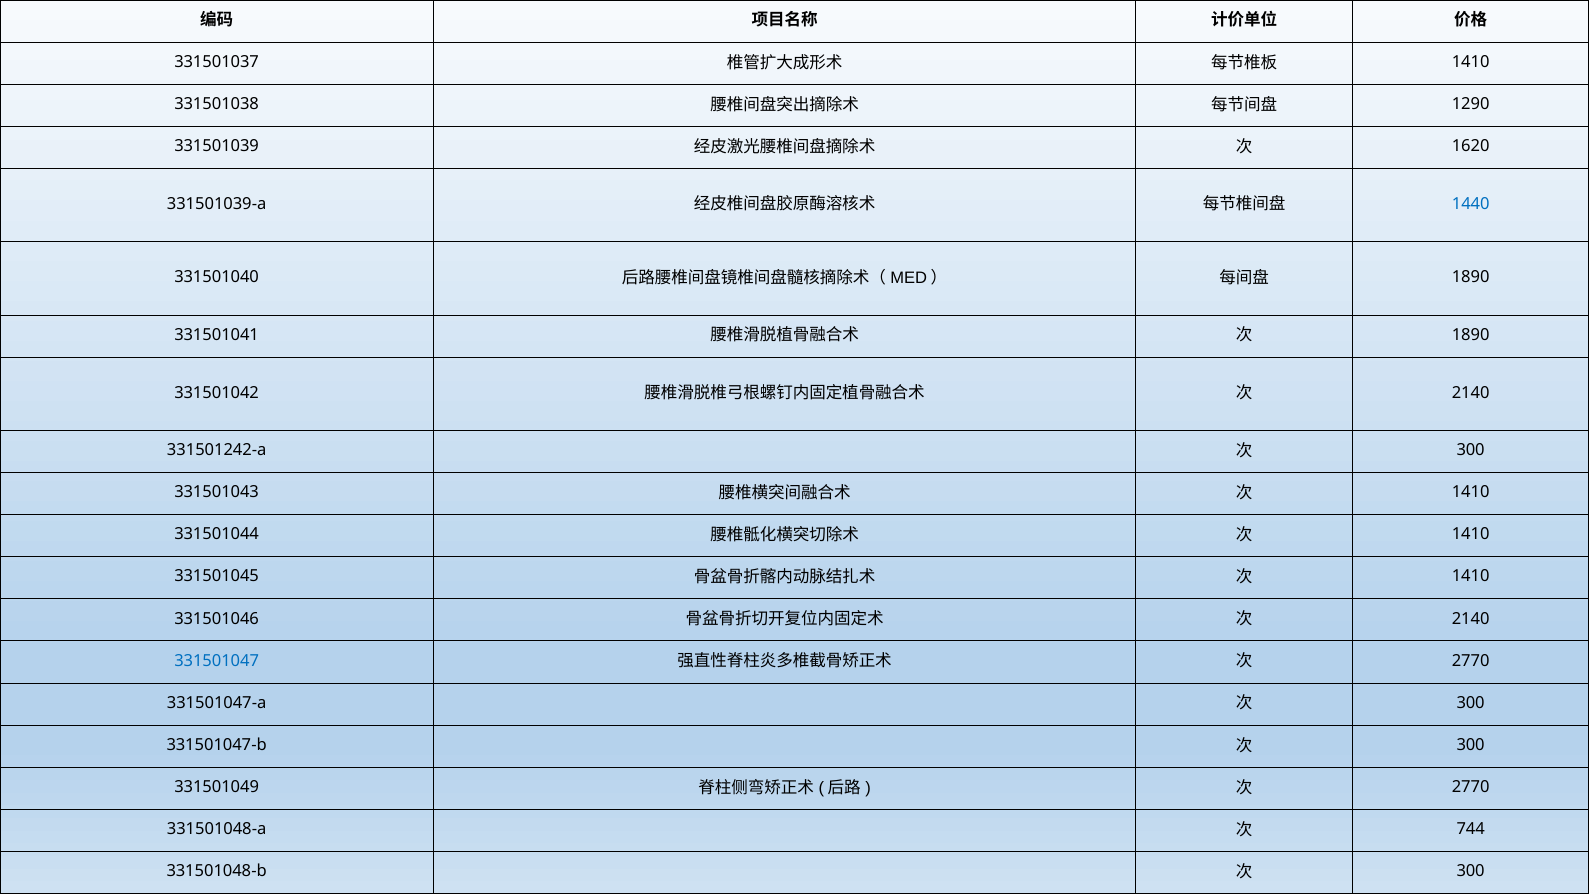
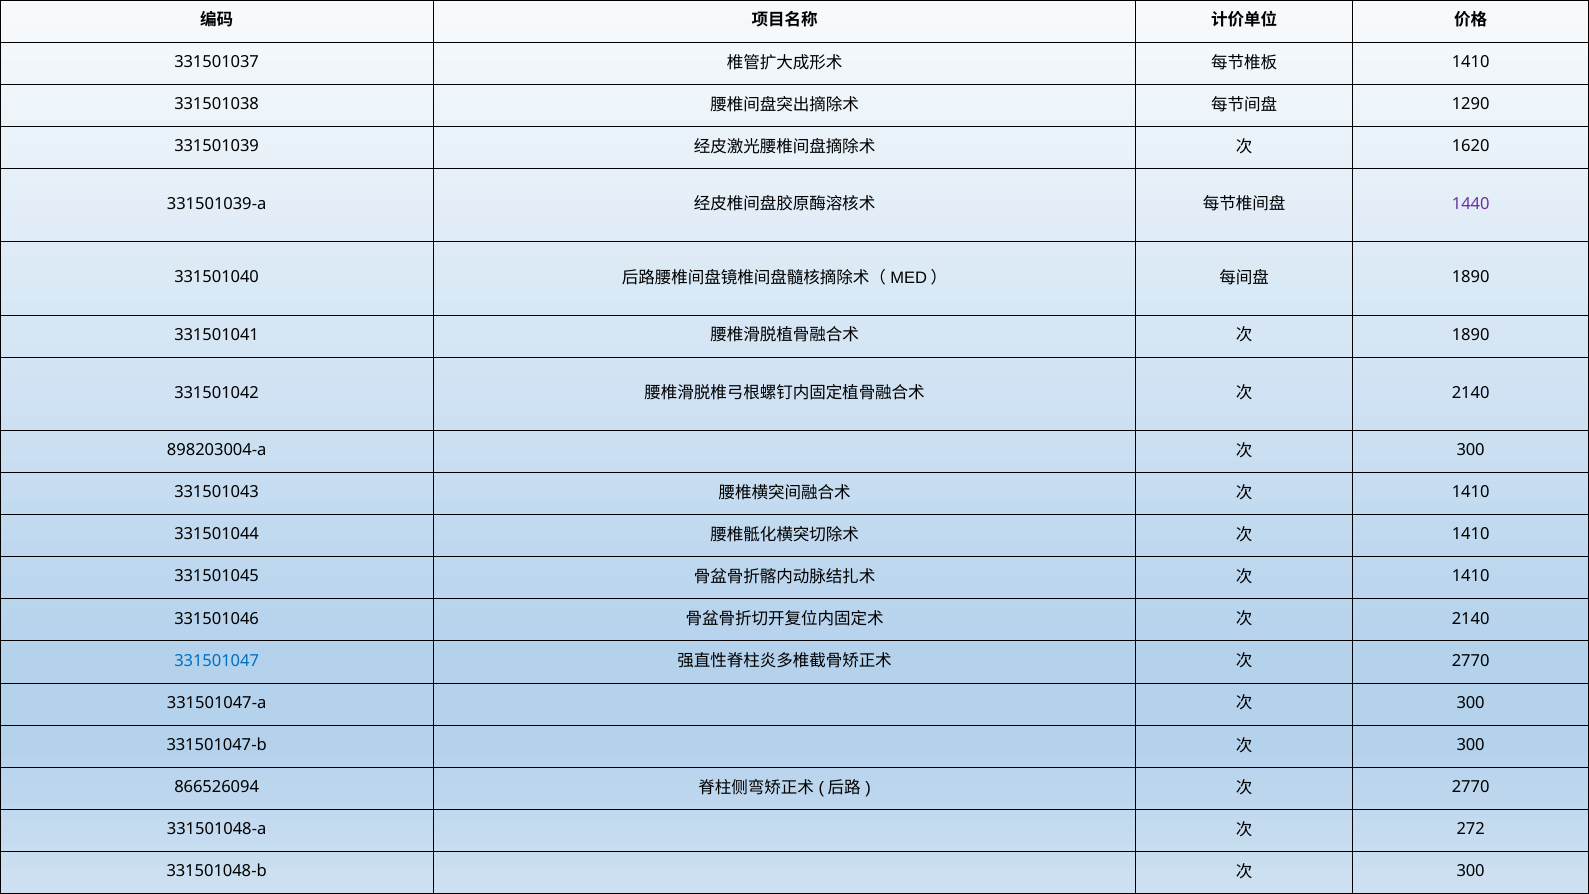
1440 colour: blue -> purple (1471, 204)
331501242-a: 331501242-a -> 898203004-a (217, 450)
331501049: 331501049 -> 866526094 (217, 787)
744: 744 -> 272 (1471, 829)
